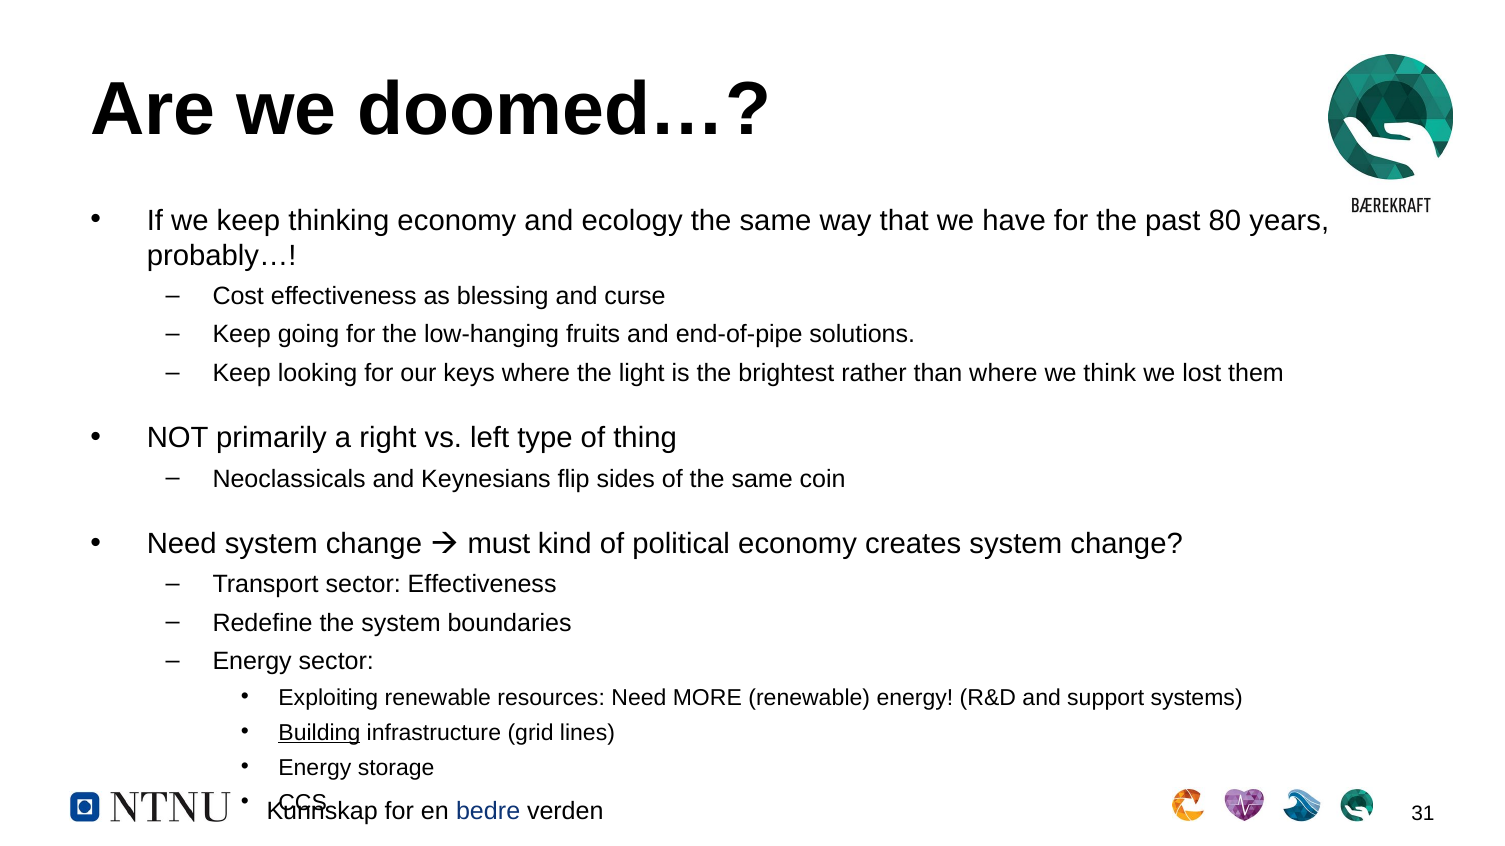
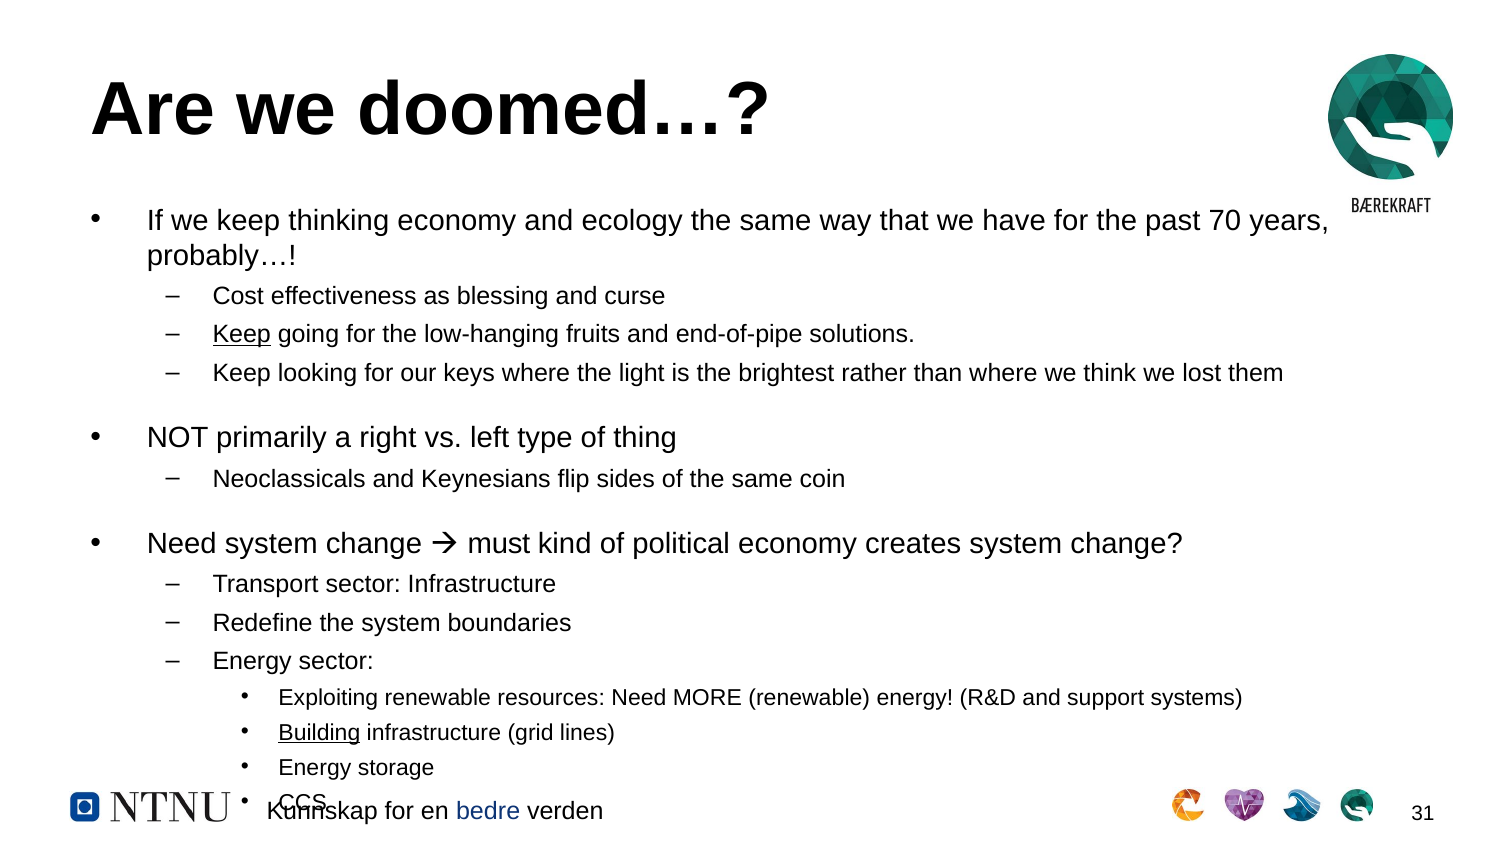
80: 80 -> 70 (1225, 221)
Keep underline: none -> present (242, 335)
sector Effectiveness: Effectiveness -> Infrastructure (482, 585)
